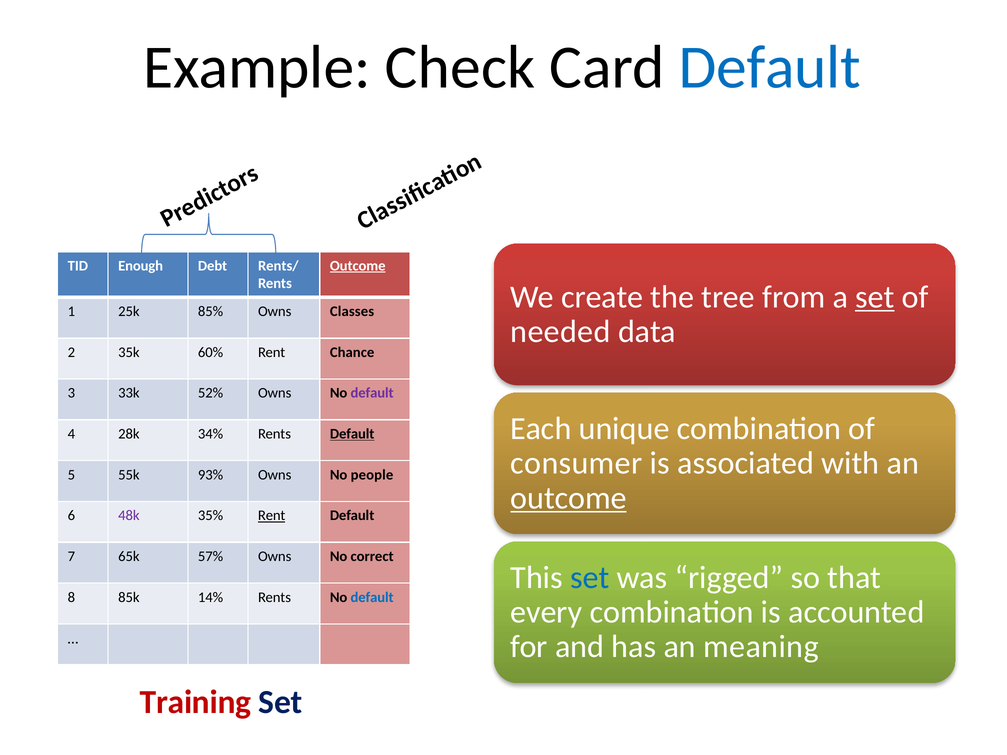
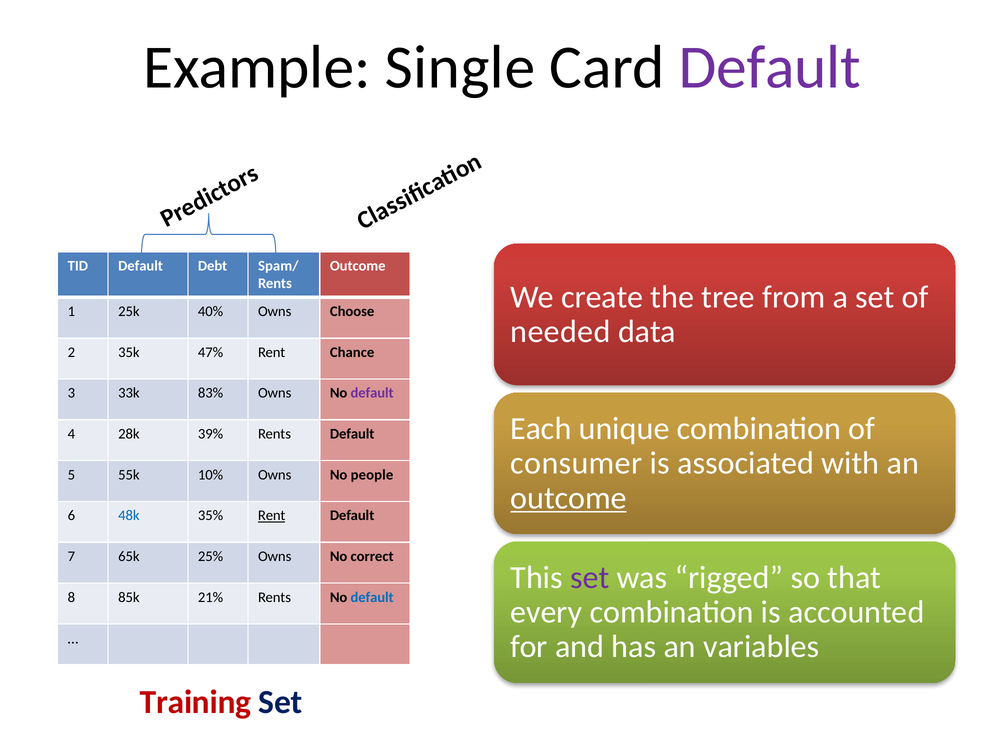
Check: Check -> Single (460, 67)
Default colour: blue -> purple (770, 67)
TID Enough: Enough -> Default (141, 266)
Rents/: Rents/ -> Spam/ (278, 266)
Outcome underline: present -> none (358, 266)
set underline: present -> none (875, 297)
85%: 85% -> 40% (211, 312)
Classes: Classes -> Choose (352, 312)
60%: 60% -> 47% (211, 352)
52%: 52% -> 83% (211, 393)
34%: 34% -> 39% (211, 434)
Default underline: present -> none (352, 434)
93%: 93% -> 10% (211, 475)
48k colour: purple -> blue (129, 516)
57%: 57% -> 25% (211, 557)
set colour: blue -> purple (590, 578)
14%: 14% -> 21% (211, 597)
meaning: meaning -> variables (761, 647)
